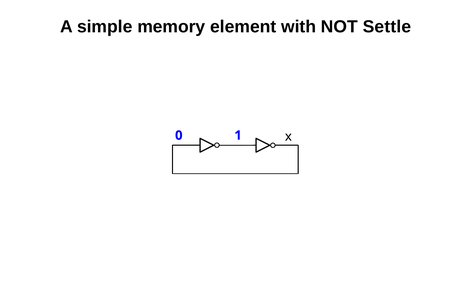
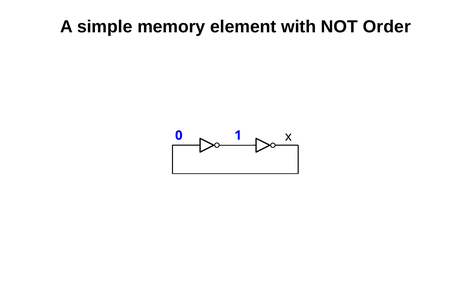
Settle: Settle -> Order (387, 27)
